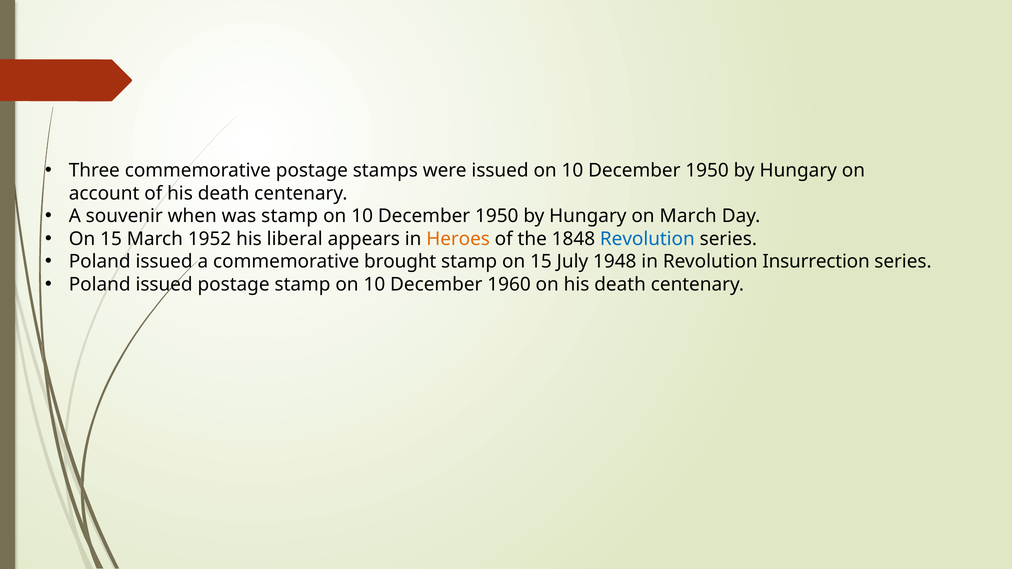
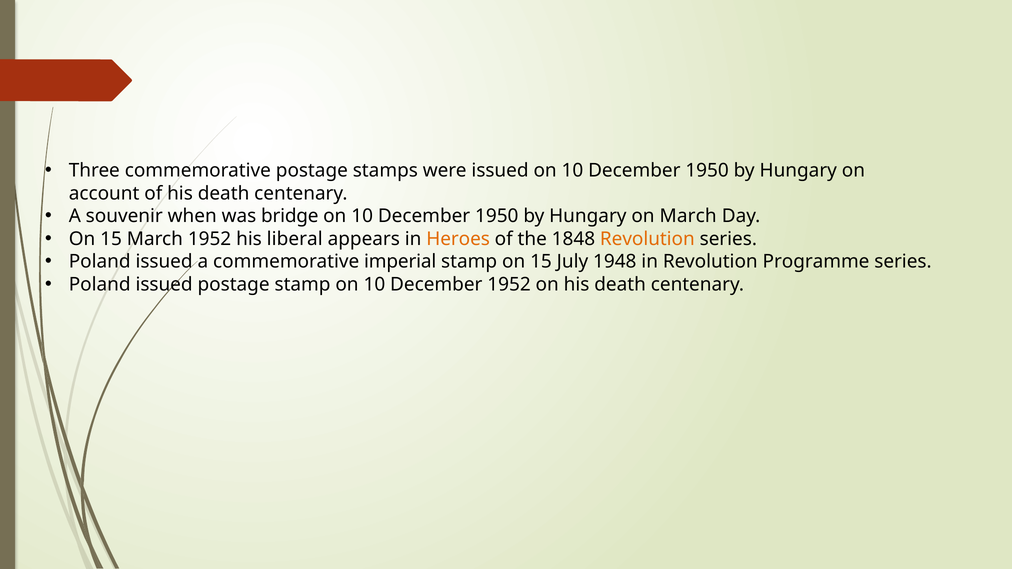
was stamp: stamp -> bridge (290, 216)
Revolution colour: blue -> orange (647, 239)
brought: brought -> imperial (400, 262)
Insurrection: Insurrection -> Programme (816, 262)
December 1960: 1960 -> 1952 (509, 285)
